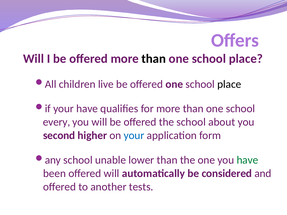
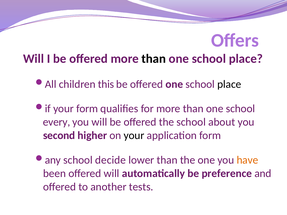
live: live -> this (106, 84)
your have: have -> form (87, 109)
your colour: blue -> black (134, 136)
unable: unable -> decide (111, 160)
have colour: green -> orange (247, 160)
considered: considered -> preference (227, 174)
